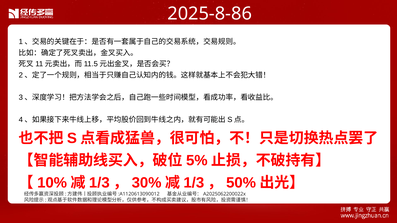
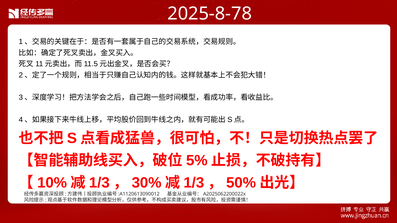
2025-8-86: 2025-8-86 -> 2025-8-78 (210, 14)
